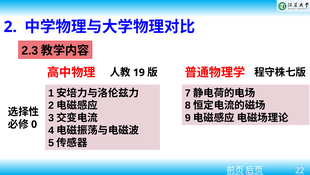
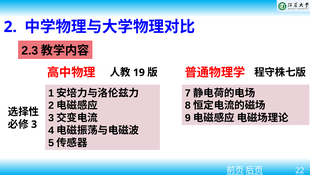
0: 0 -> 3 (34, 124)
